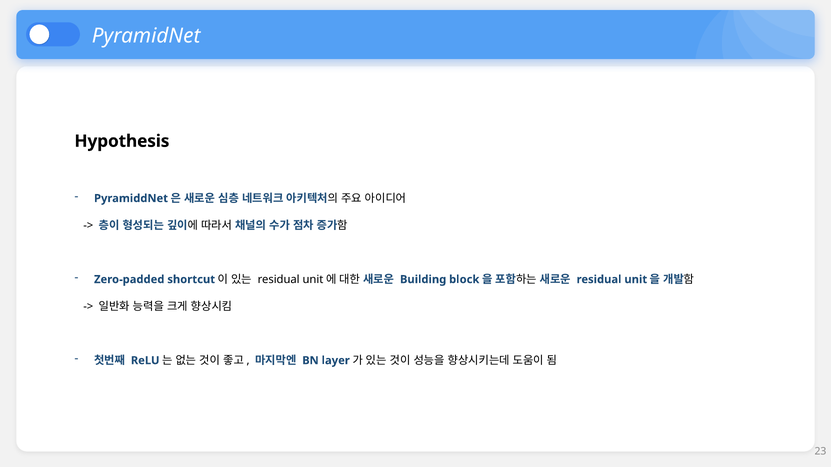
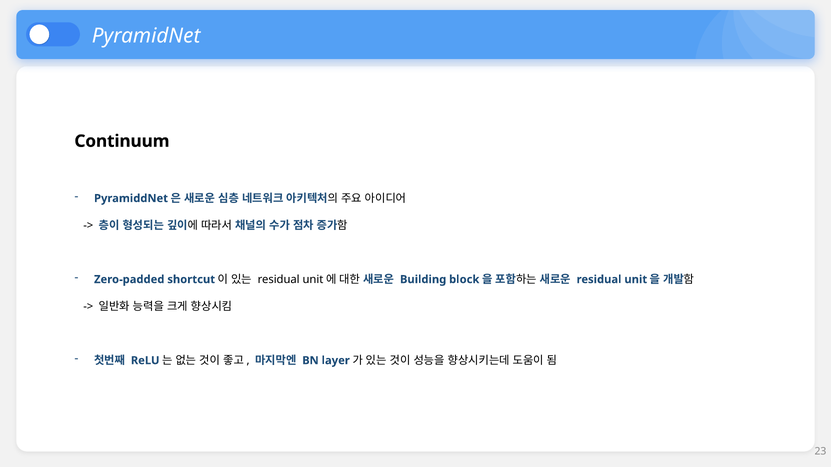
Hypothesis: Hypothesis -> Continuum (122, 141)
